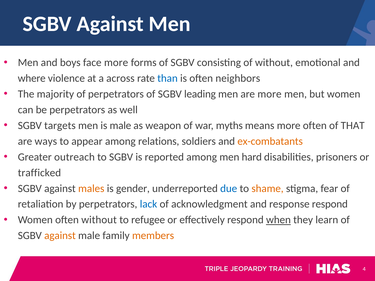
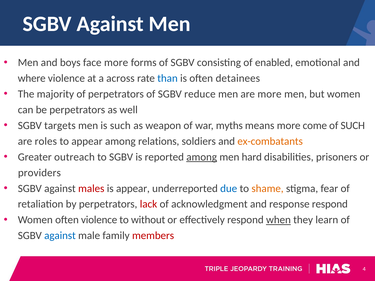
of without: without -> enabled (274, 63)
neighbors: neighbors -> detainees (238, 78)
leading: leading -> reduce (200, 94)
is male: male -> such (120, 126)
more often: often -> come (315, 126)
of THAT: THAT -> SUCH (353, 126)
ways: ways -> roles (46, 141)
among underline: none -> present (202, 157)
trafficked: trafficked -> providers (39, 173)
males colour: orange -> red (91, 189)
is gender: gender -> appear (133, 189)
lack colour: blue -> red (149, 204)
often without: without -> violence (99, 220)
refugee: refugee -> without (148, 220)
against colour: orange -> blue (60, 236)
members colour: orange -> red (153, 236)
